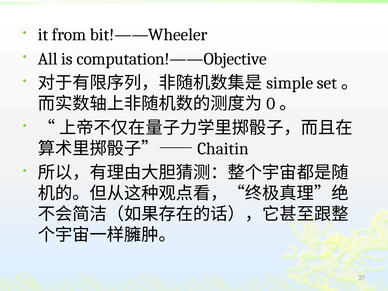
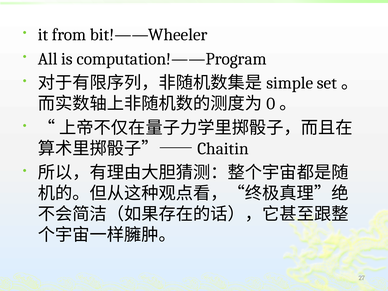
computation!——Objective: computation!——Objective -> computation!——Program (172, 59)
